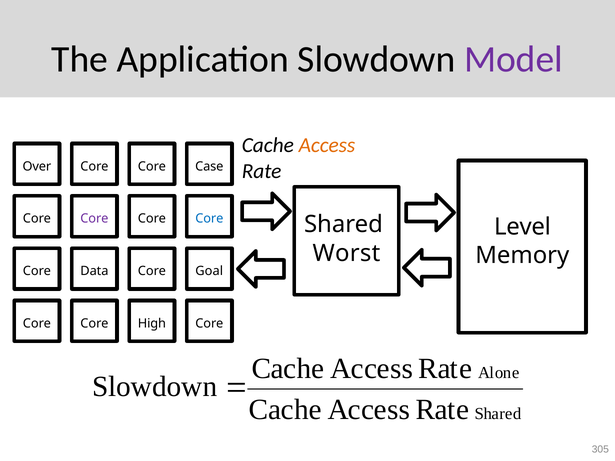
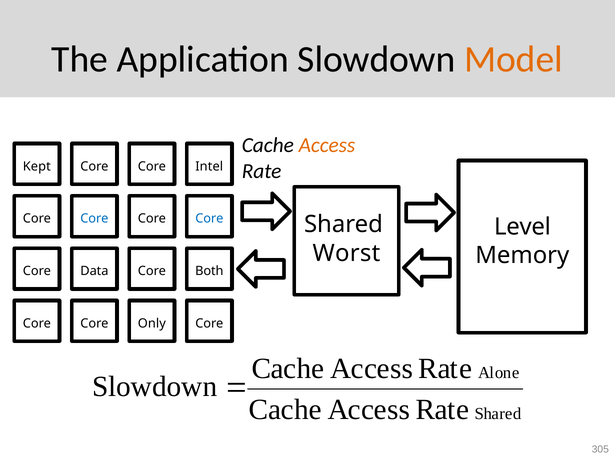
Model colour: purple -> orange (513, 60)
Over: Over -> Kept (37, 166)
Case: Case -> Intel (209, 166)
Core colour: purple -> blue (94, 219)
Goal: Goal -> Both (209, 271)
High: High -> Only (152, 324)
